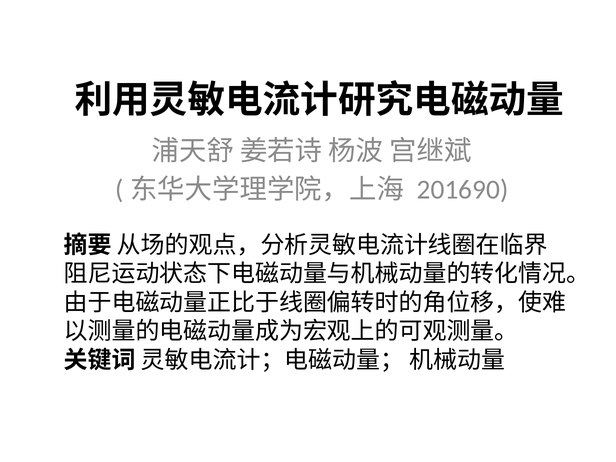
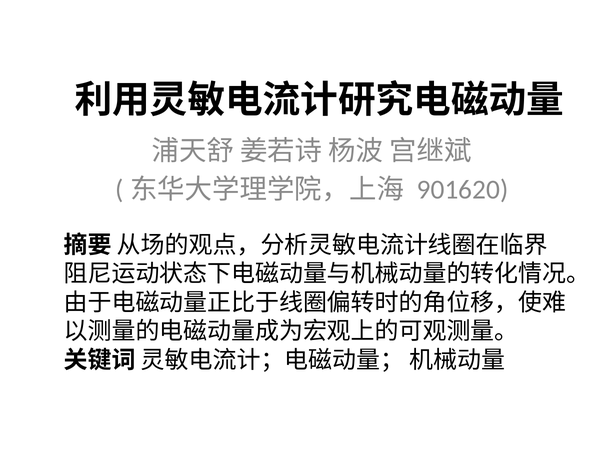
201690: 201690 -> 901620 (463, 190)
